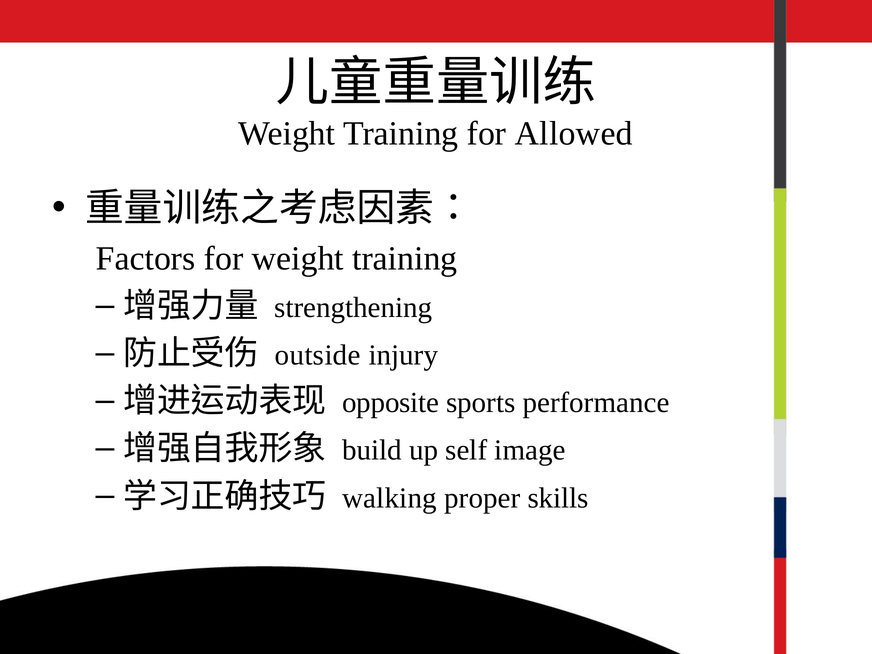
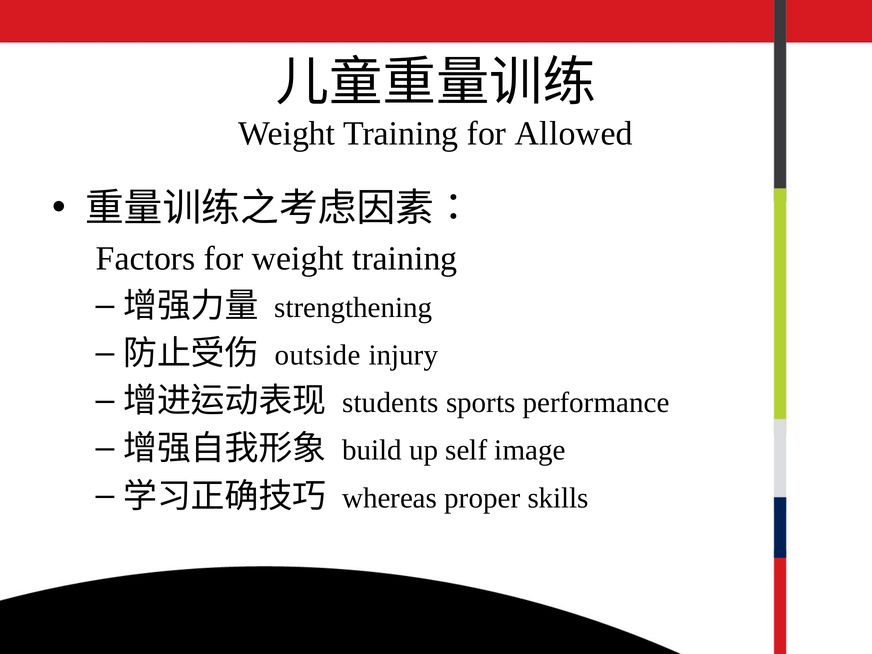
opposite: opposite -> students (390, 403)
walking: walking -> whereas (390, 498)
